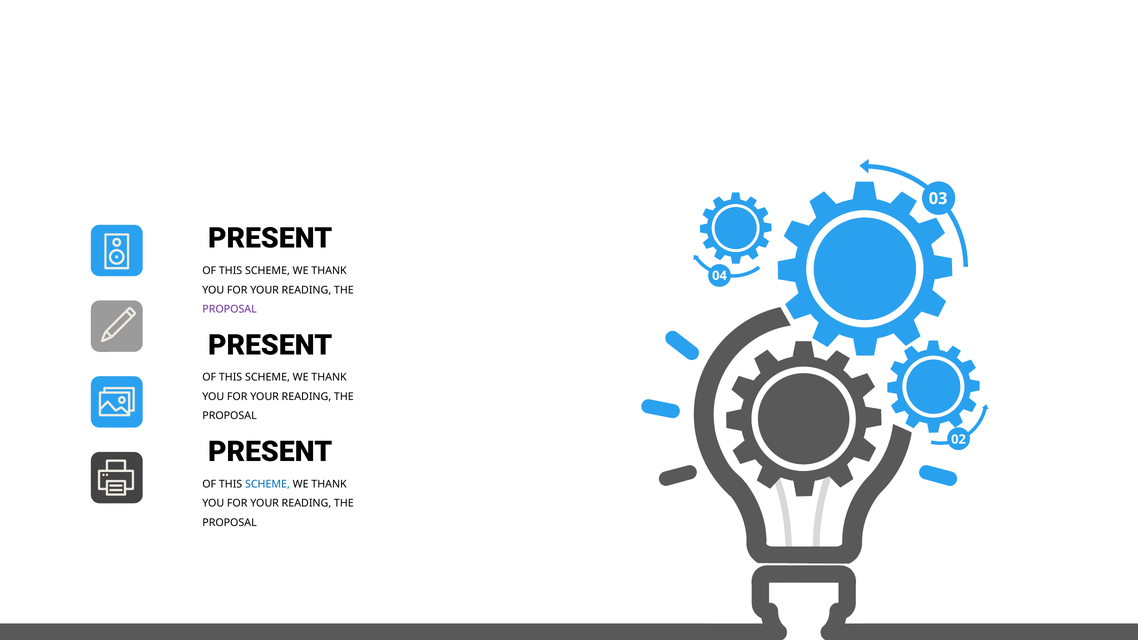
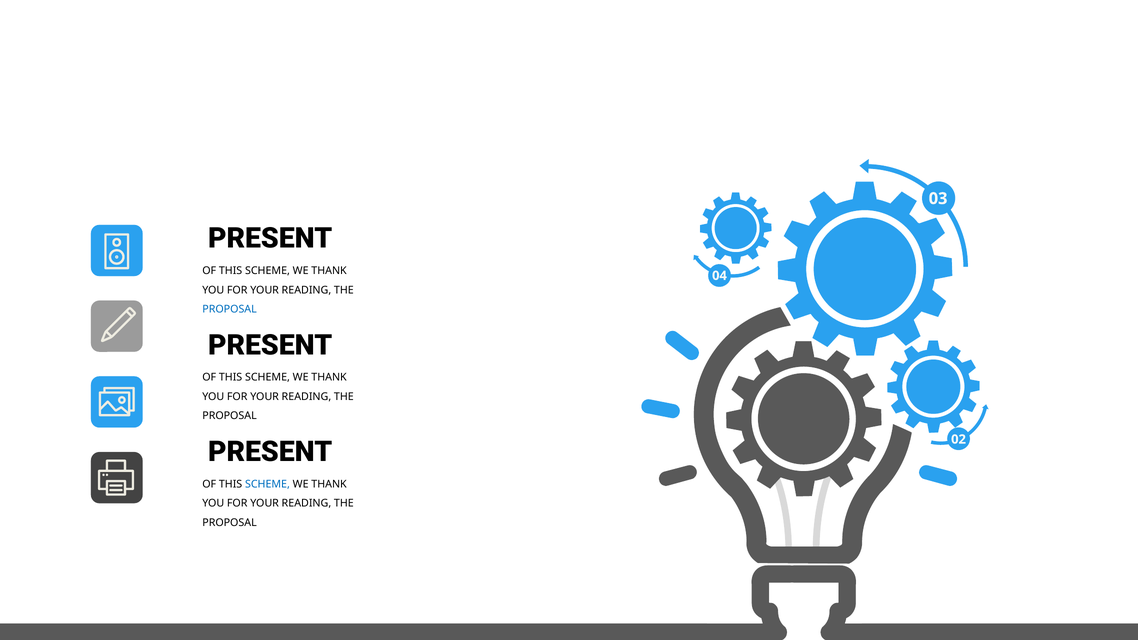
PROPOSAL colour: purple -> blue (230, 309)
